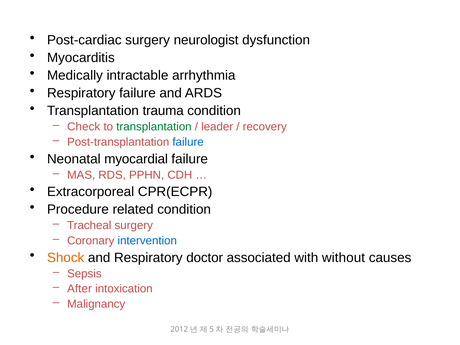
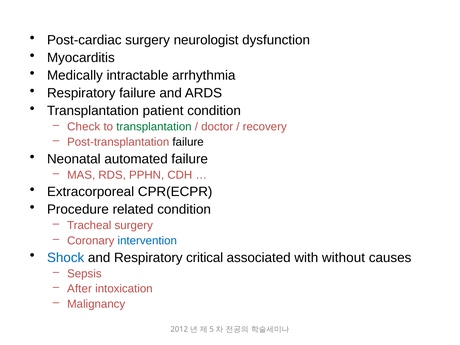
trauma: trauma -> patient (163, 111)
leader: leader -> doctor (217, 127)
failure colour: blue -> black (188, 142)
myocardial: myocardial -> automated (136, 159)
Shock colour: orange -> blue (66, 258)
doctor: doctor -> critical (205, 258)
